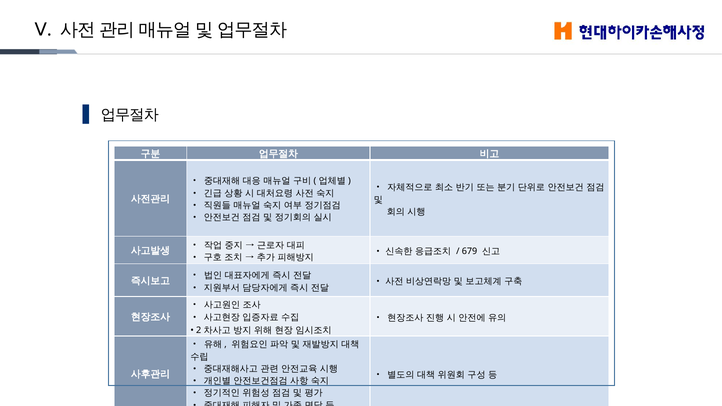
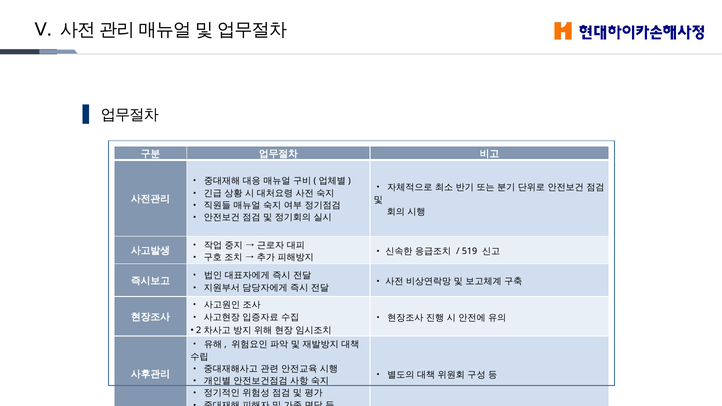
679: 679 -> 519 (470, 251)
